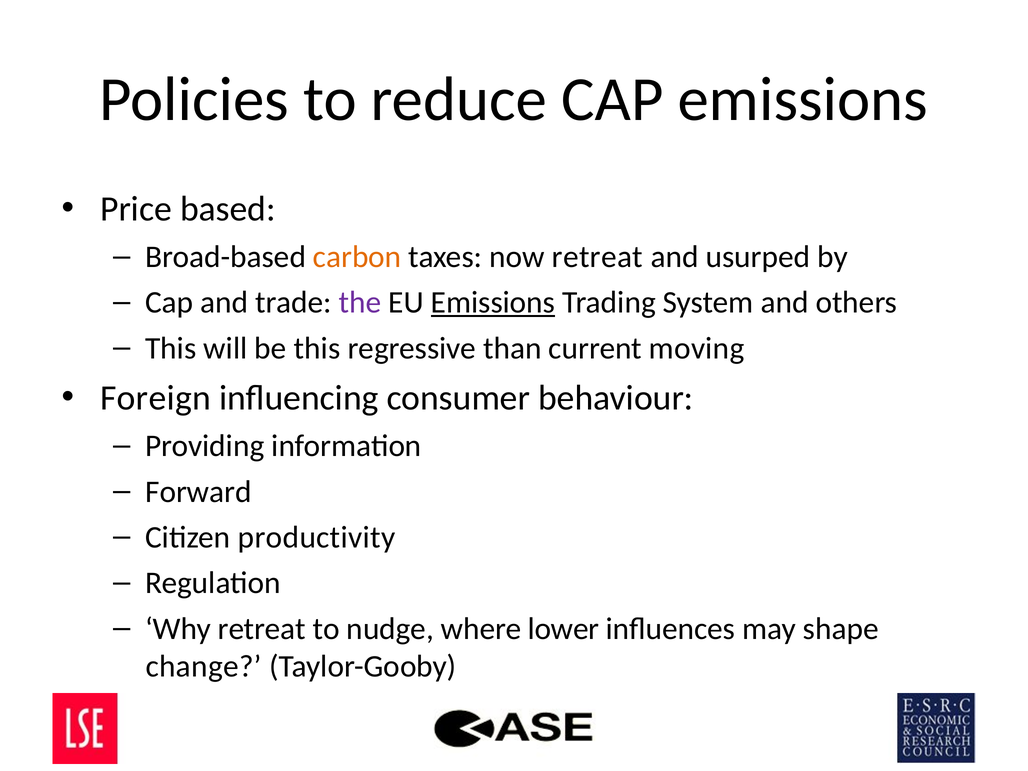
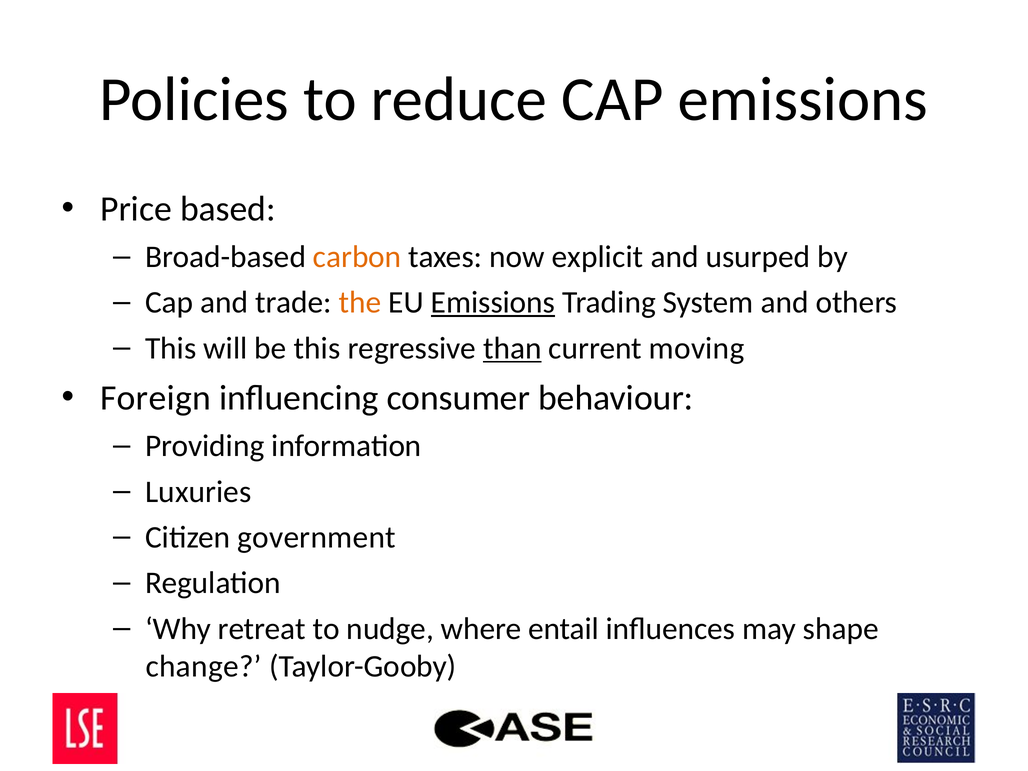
now retreat: retreat -> explicit (598, 257)
the colour: purple -> orange (360, 303)
than underline: none -> present (512, 348)
Forward: Forward -> Luxuries (198, 492)
productivity: productivity -> government (317, 537)
lower: lower -> entail (564, 629)
